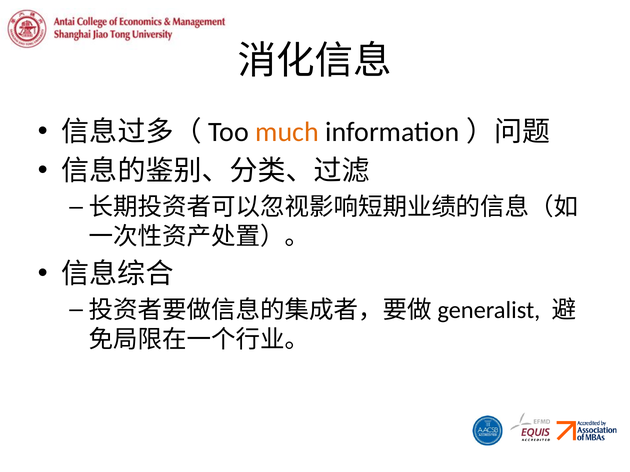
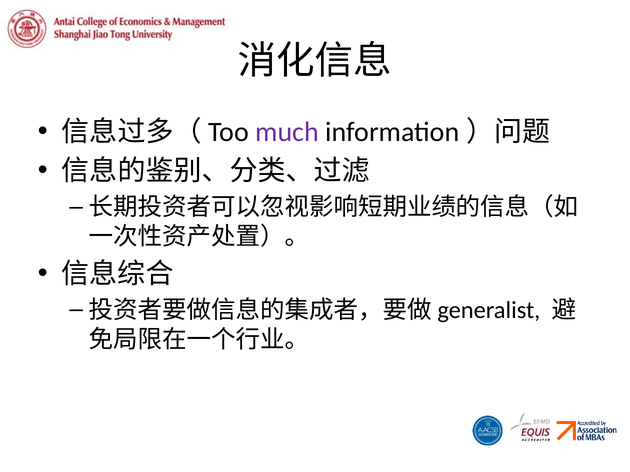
much colour: orange -> purple (287, 132)
